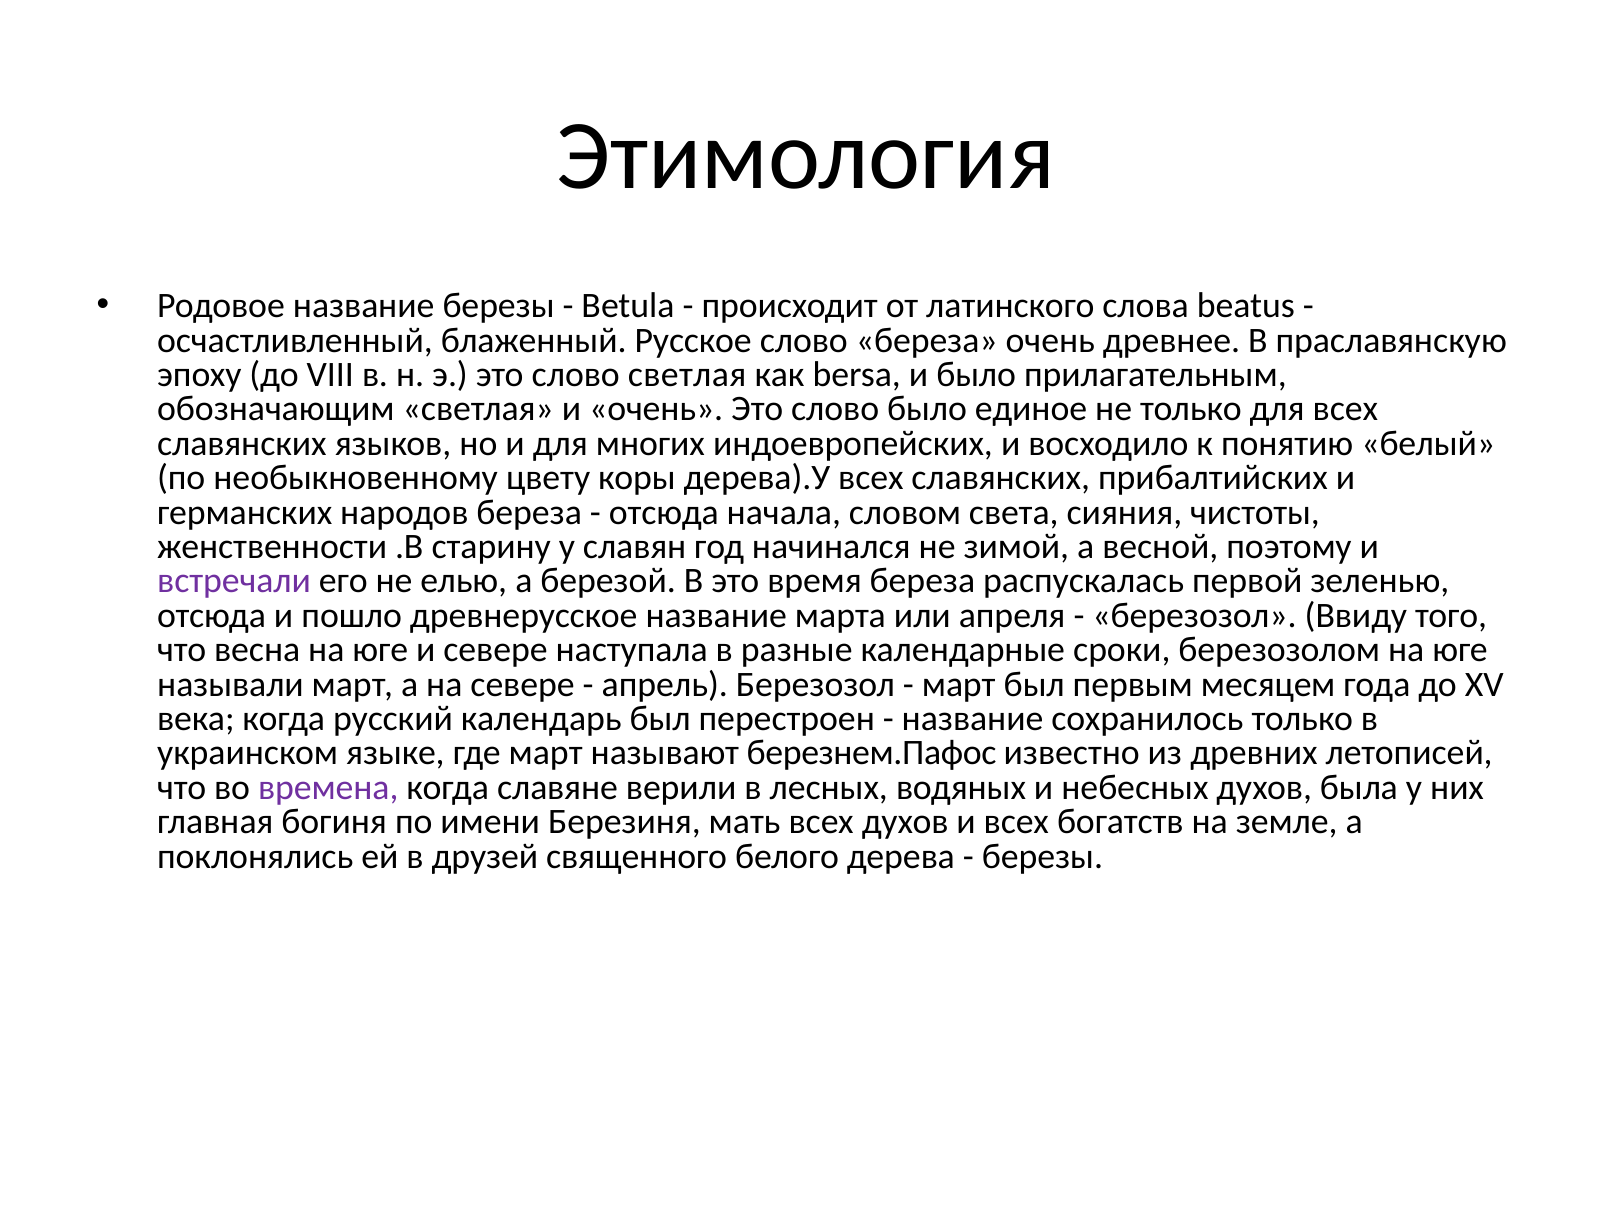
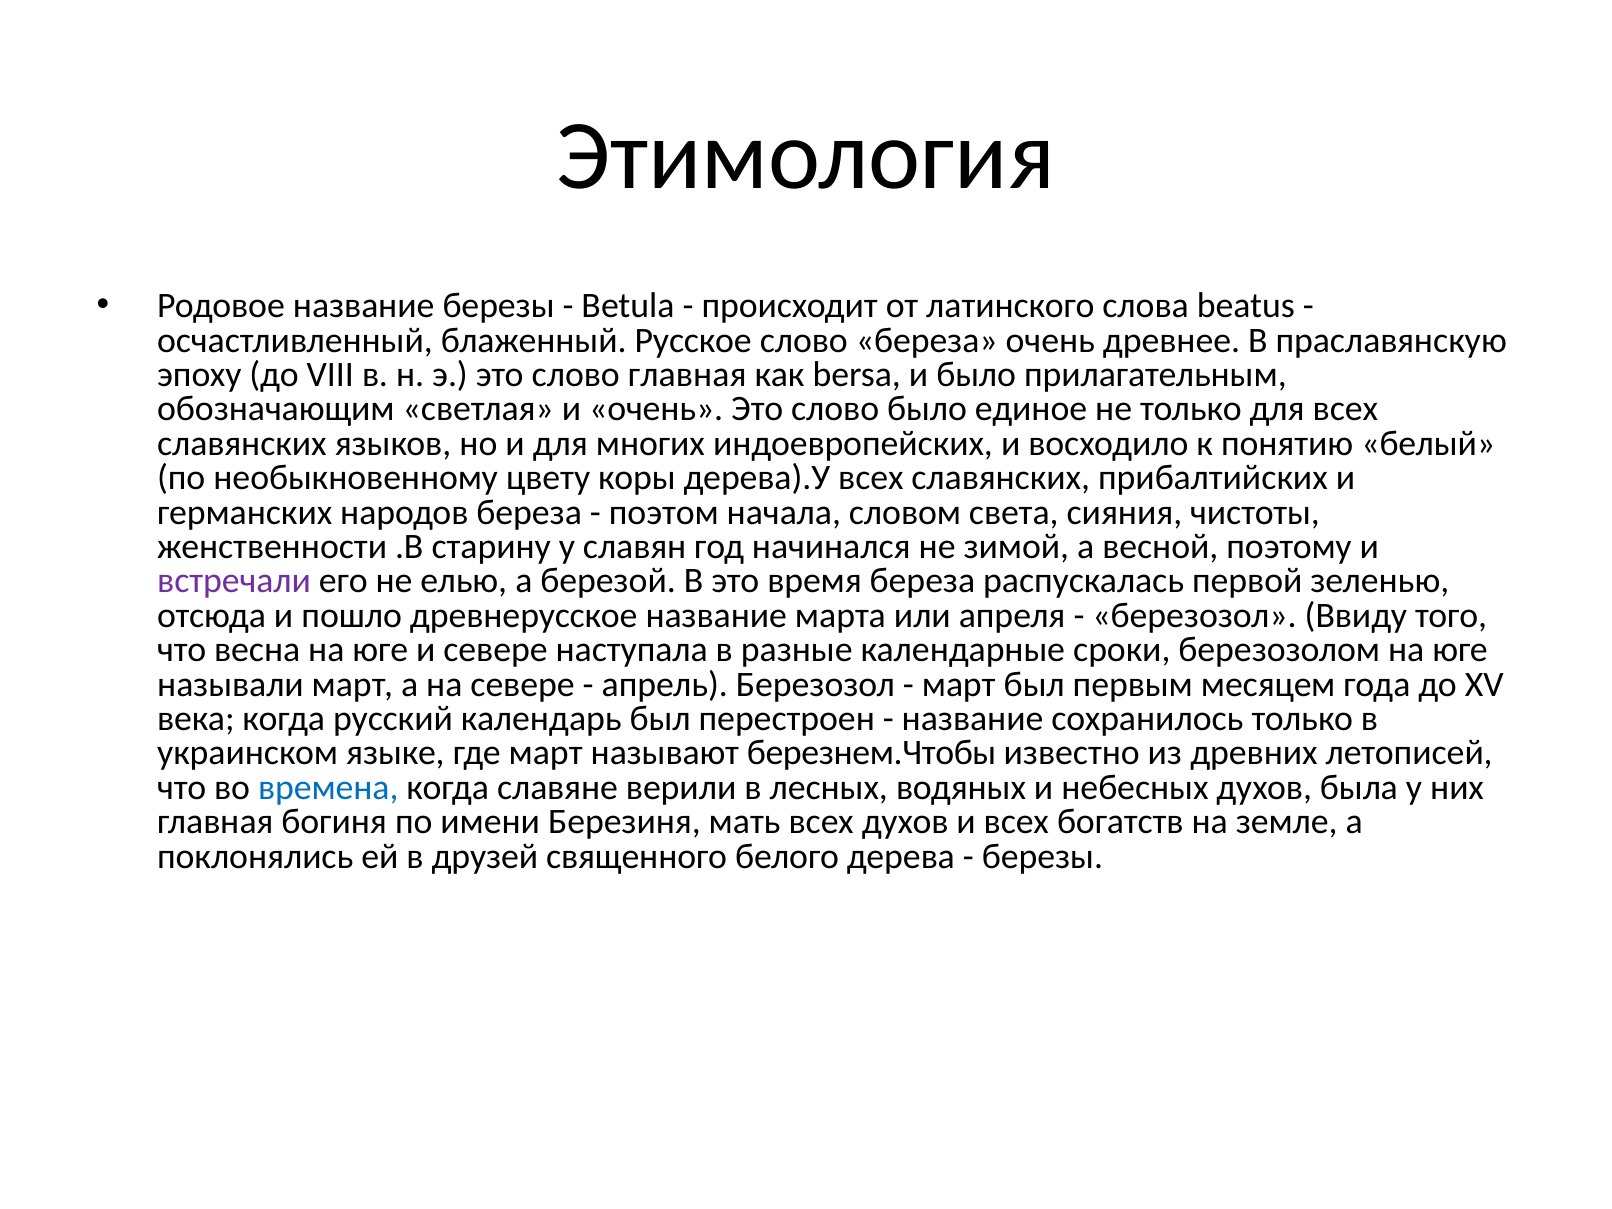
слово светлая: светлая -> главная (687, 375)
отсюда: отсюда -> поэтом (664, 512)
березнем.Пафос: березнем.Пафос -> березнем.Чтобы (872, 753)
времена colour: purple -> blue (328, 787)
